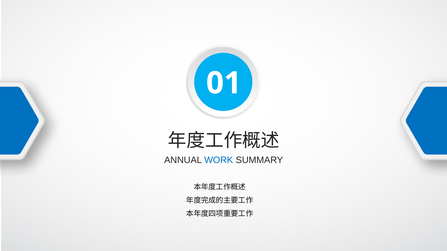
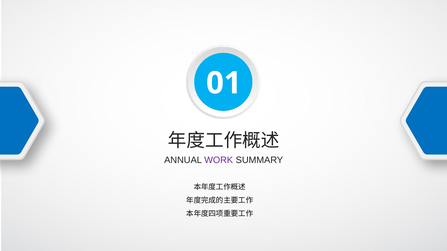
WORK colour: blue -> purple (219, 160)
